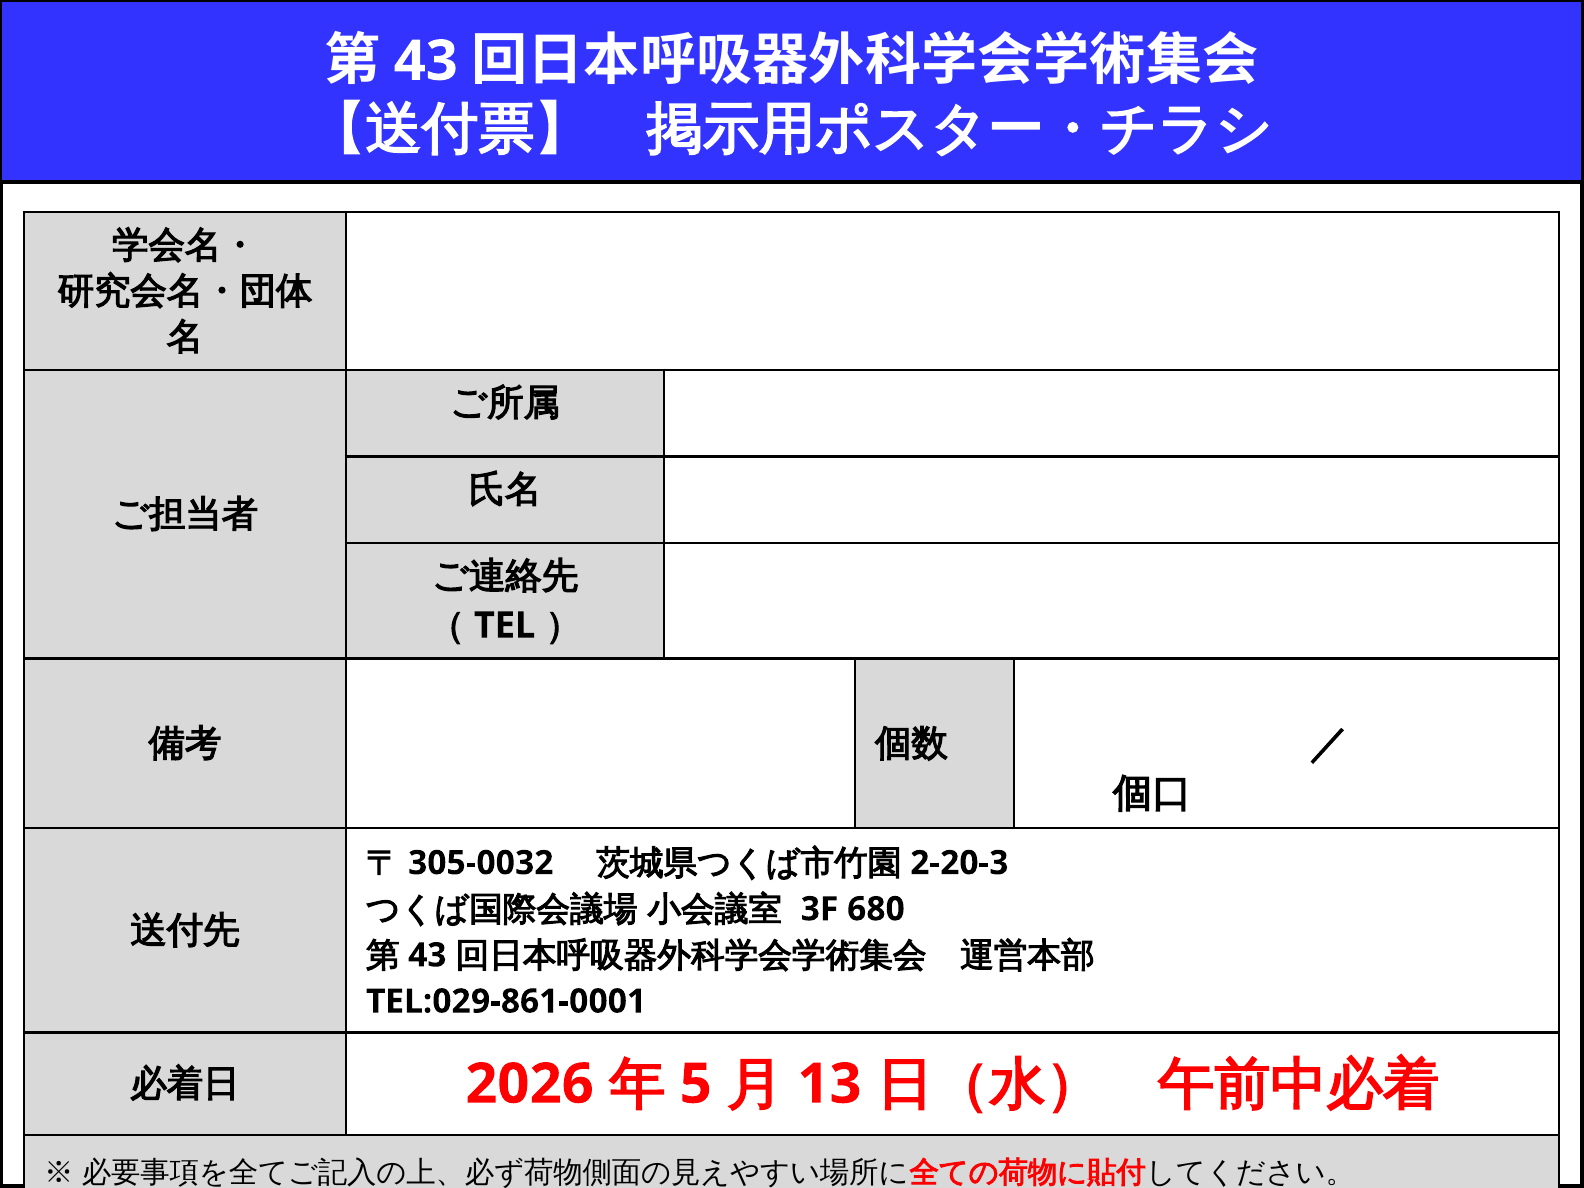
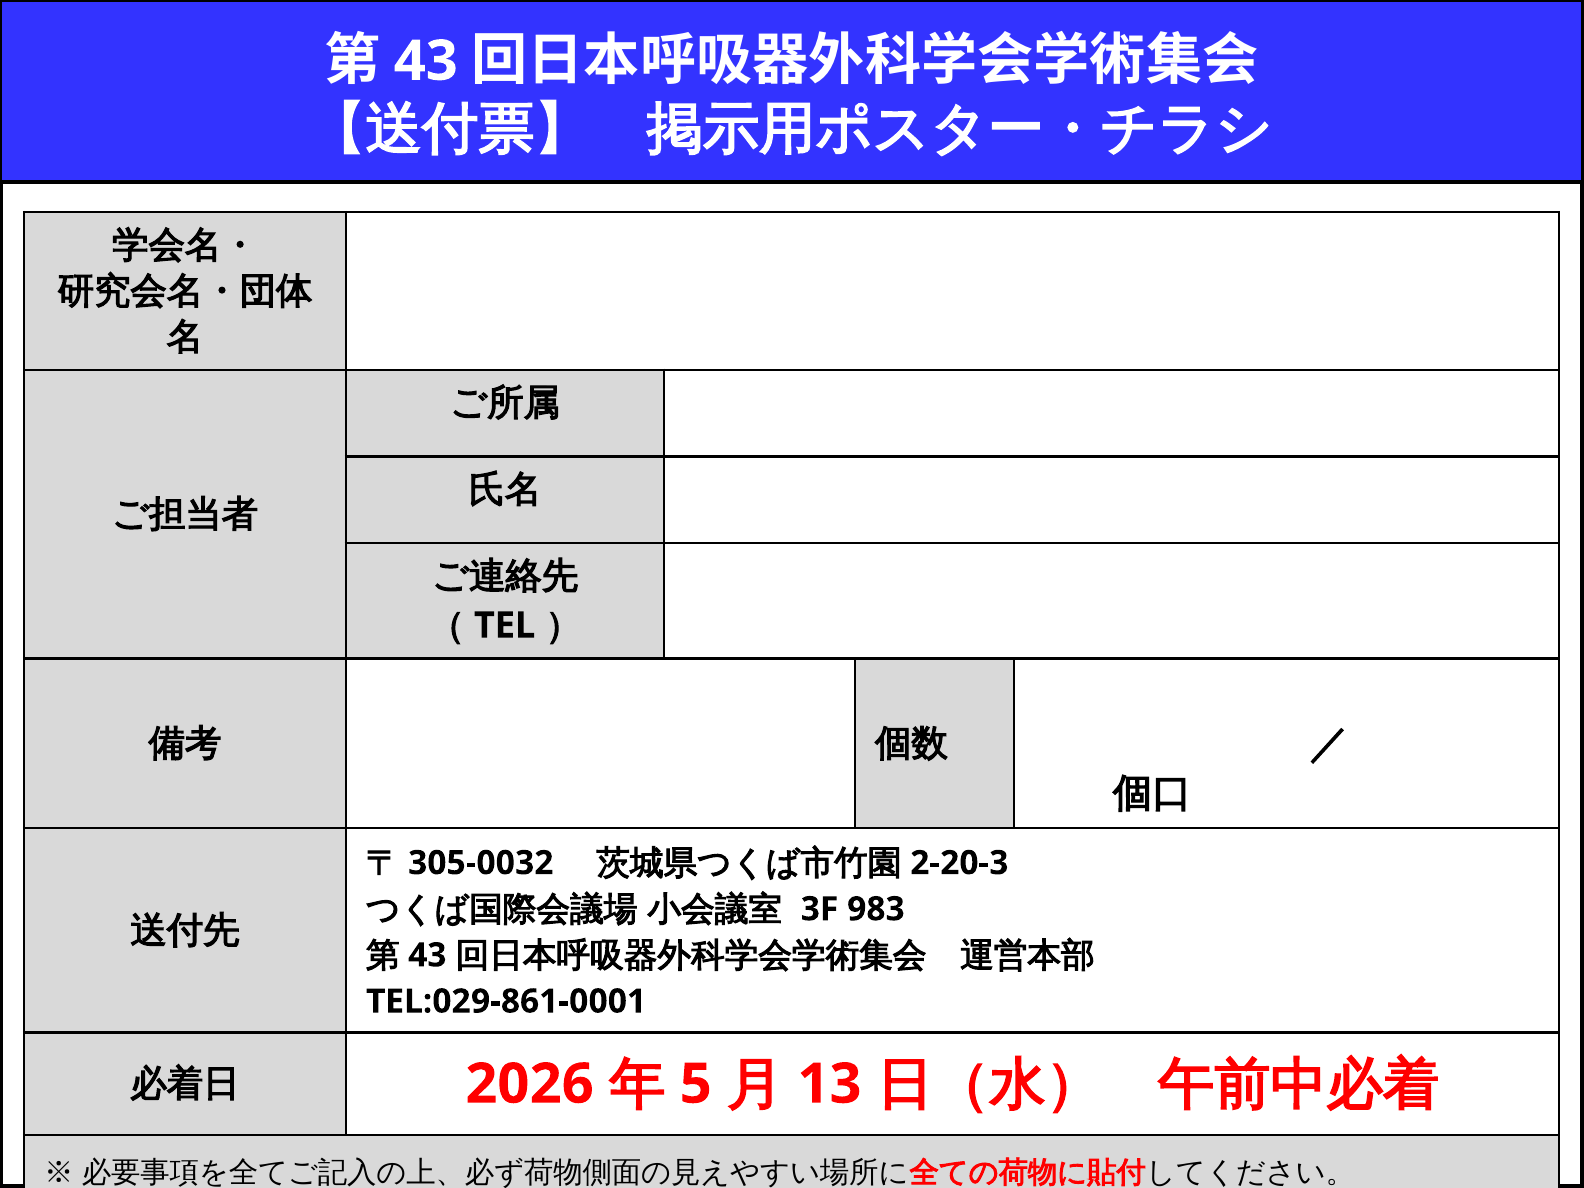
680: 680 -> 983 (876, 909)
